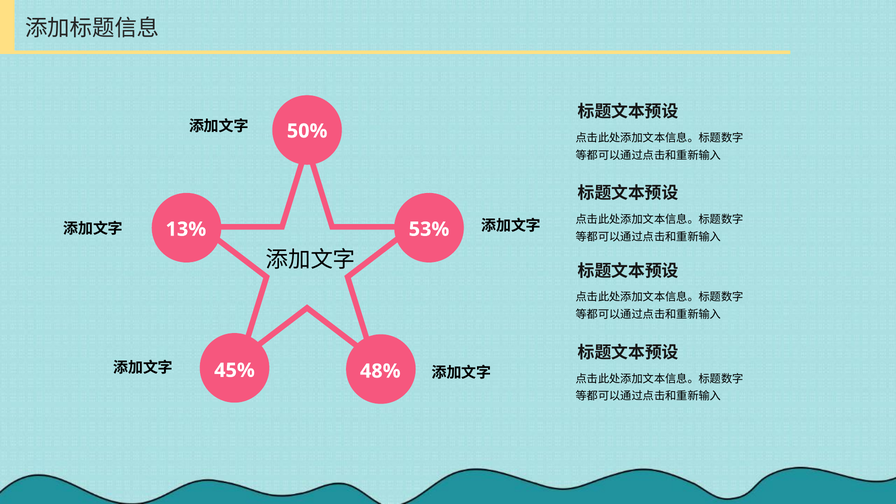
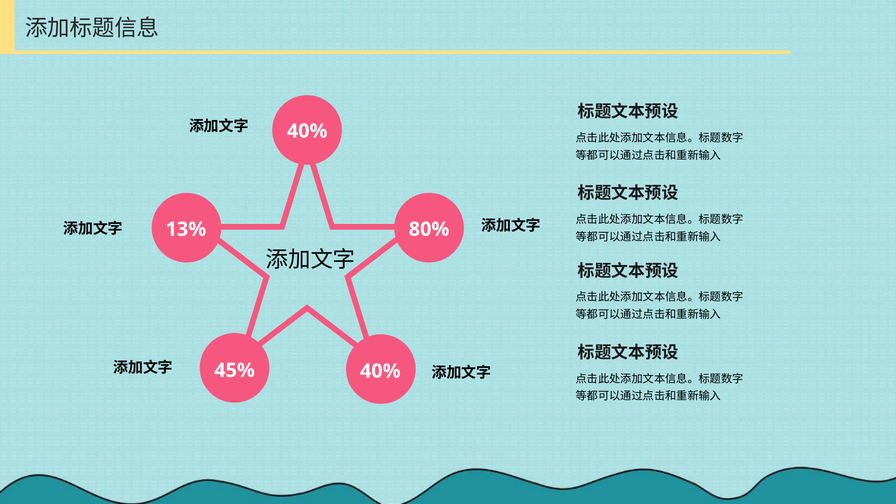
50%: 50% -> 40% (307, 131)
53%: 53% -> 80% (429, 229)
45% 48%: 48% -> 40% (380, 371)
